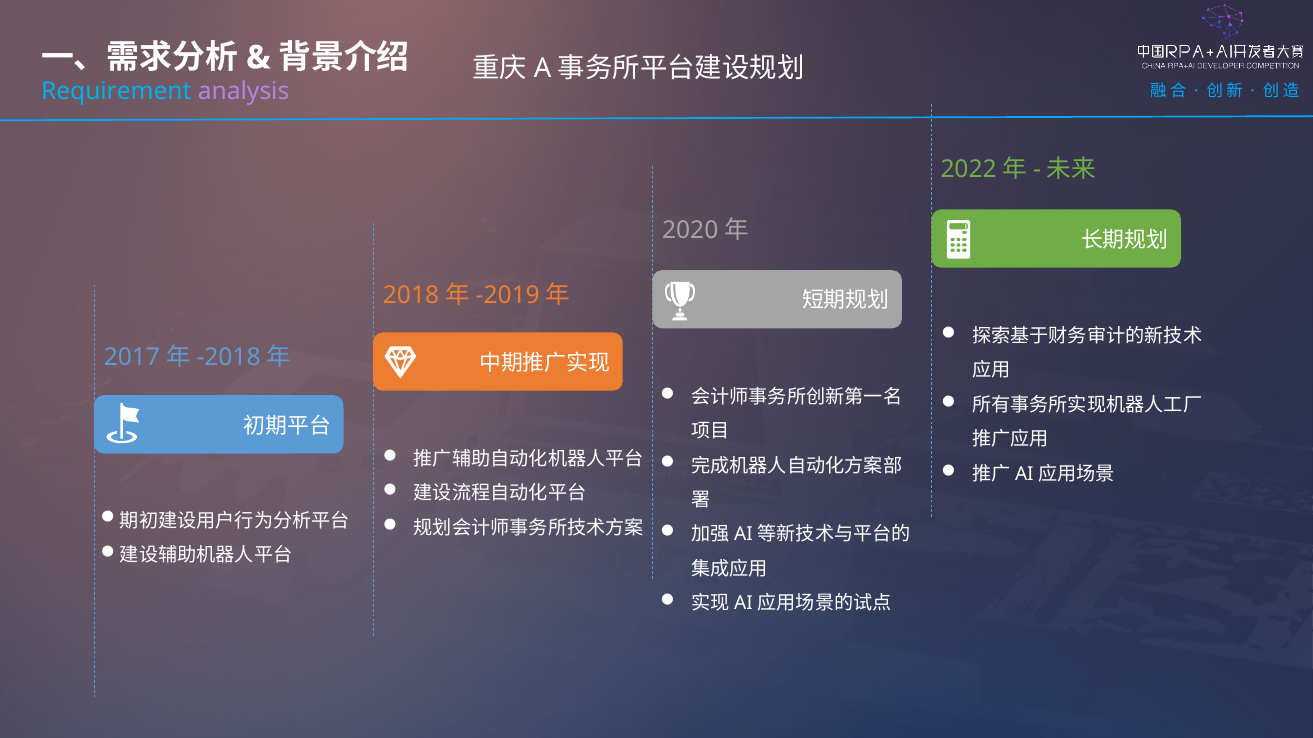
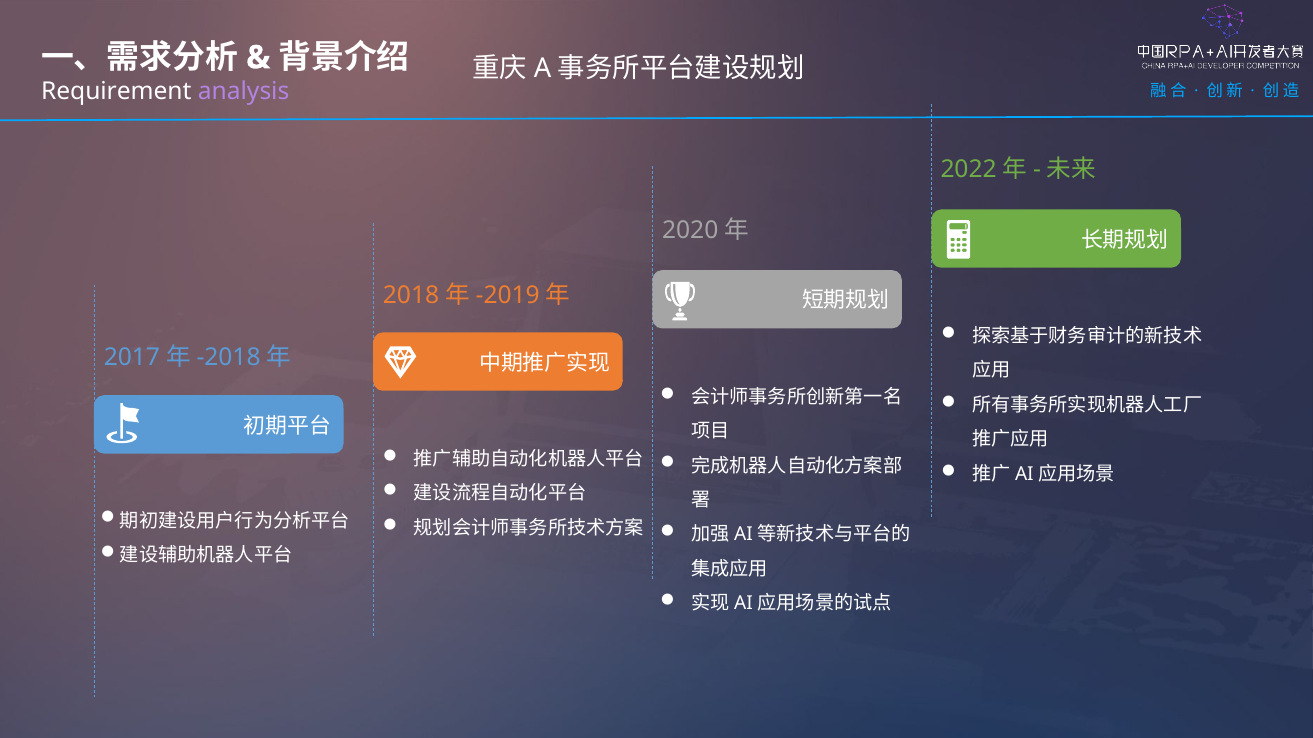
Requirement colour: light blue -> white (116, 91)
